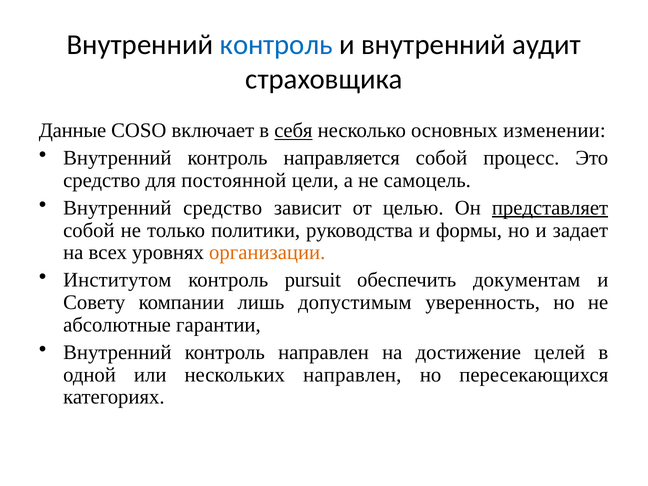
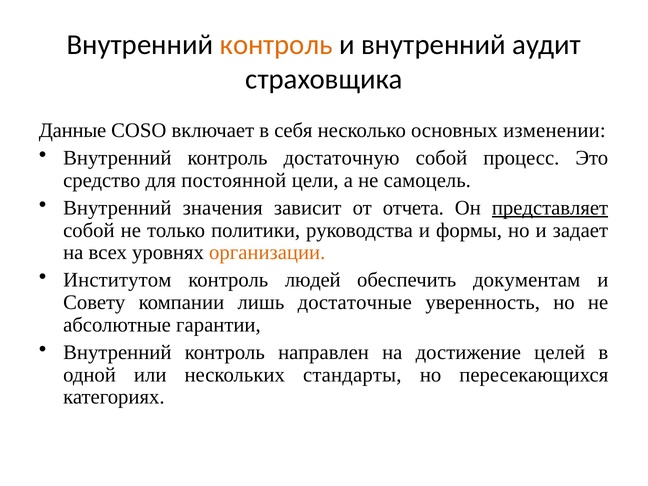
контроль colour: blue -> orange (276, 45)
себя underline: present -> none (293, 131)
направляется: направляется -> достаточную (342, 158)
Внутренний средство: средство -> значения (223, 208)
целью: целью -> отчета (413, 208)
pursuit: pursuit -> людей (313, 280)
допустимым: допустимым -> достаточные (355, 302)
нескольких направлен: направлен -> стандарты (352, 375)
